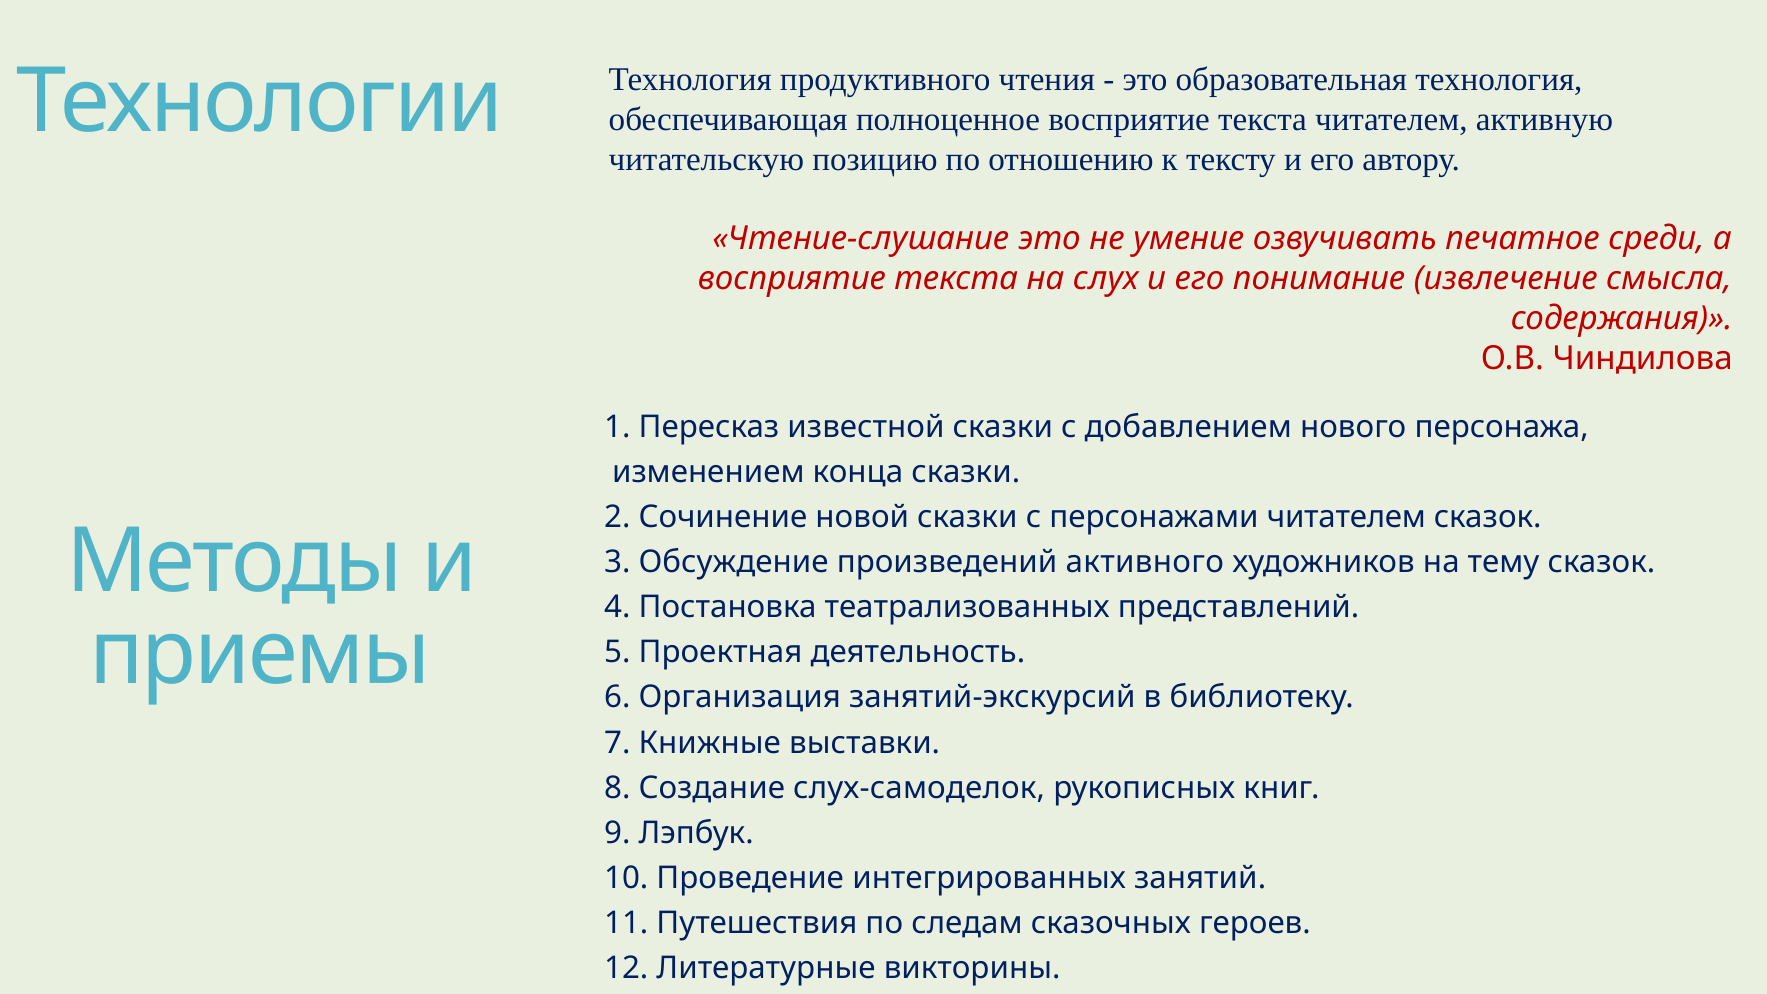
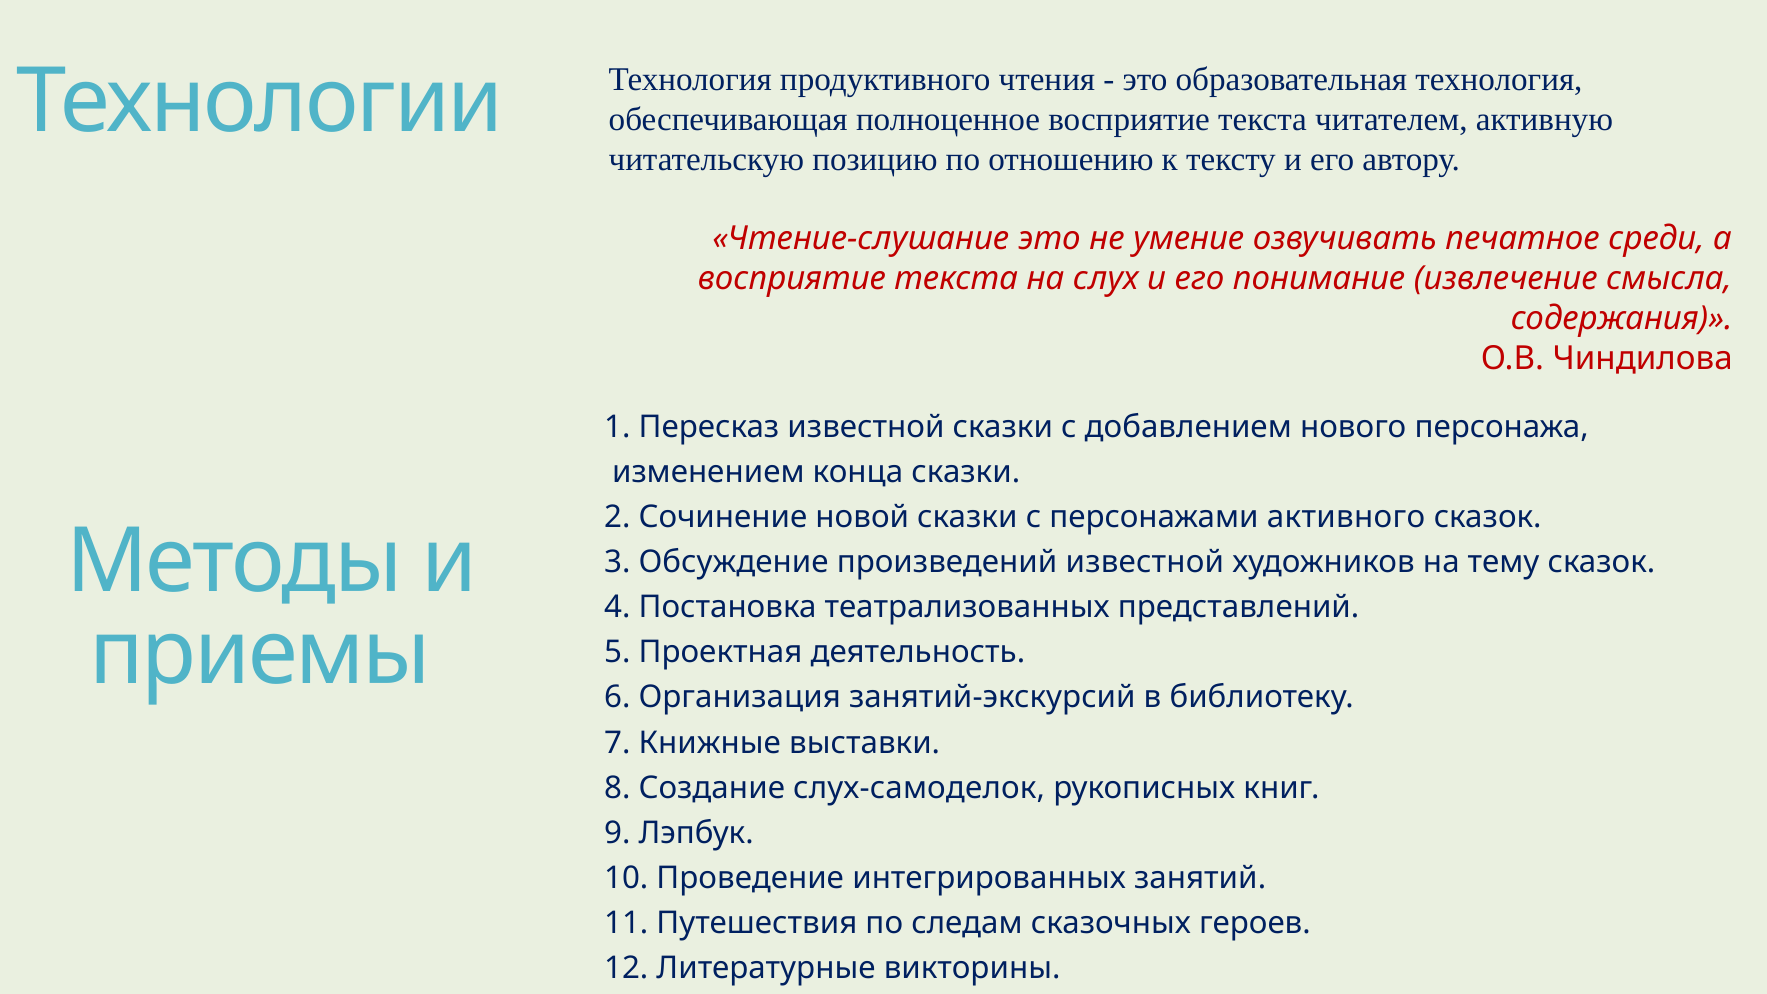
персонажами читателем: читателем -> активного (1346, 517)
произведений активного: активного -> известной (1145, 562)
